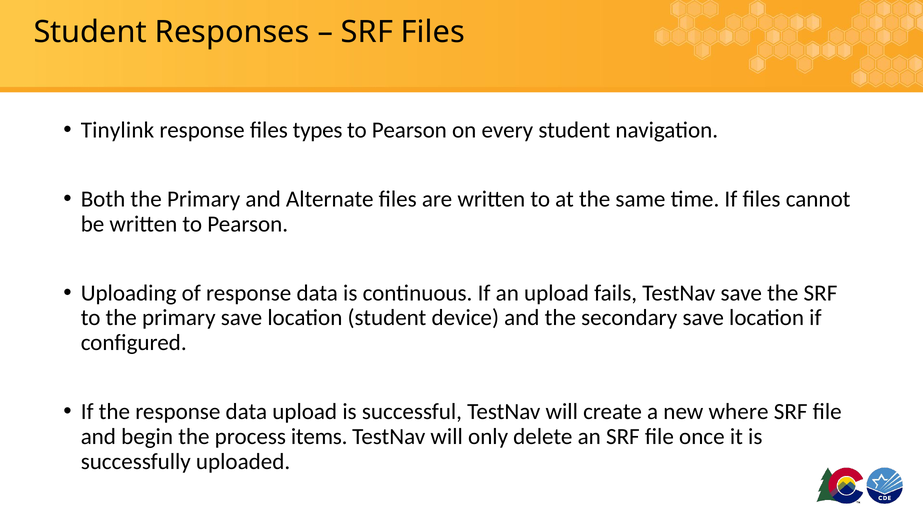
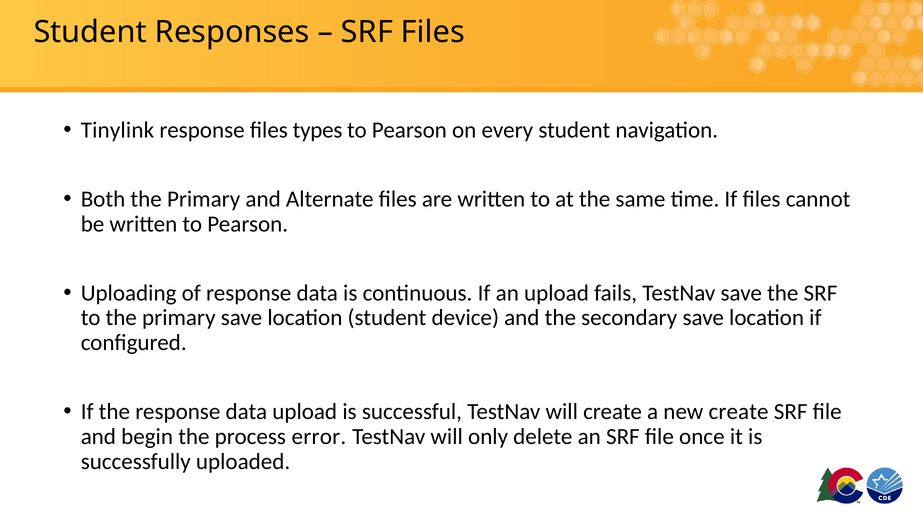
new where: where -> create (739, 412)
items: items -> error (319, 437)
